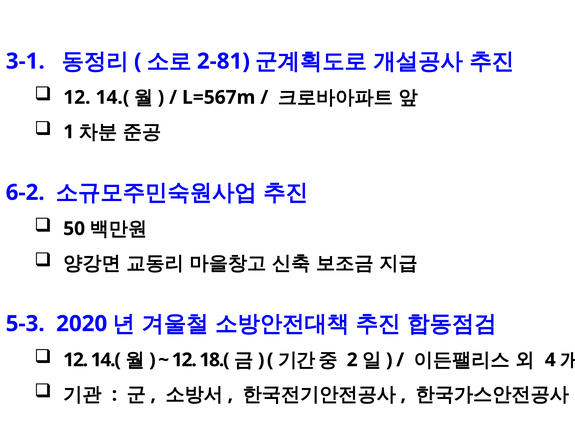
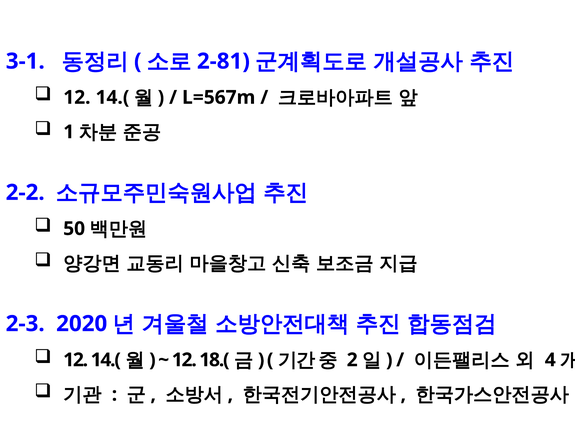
6-2: 6-2 -> 2-2 (25, 193)
5-3: 5-3 -> 2-3 (25, 324)
